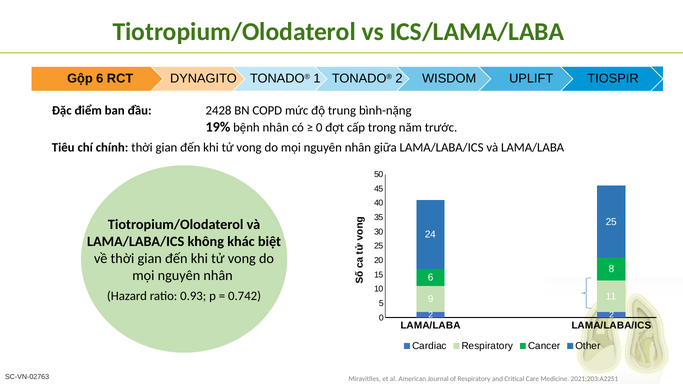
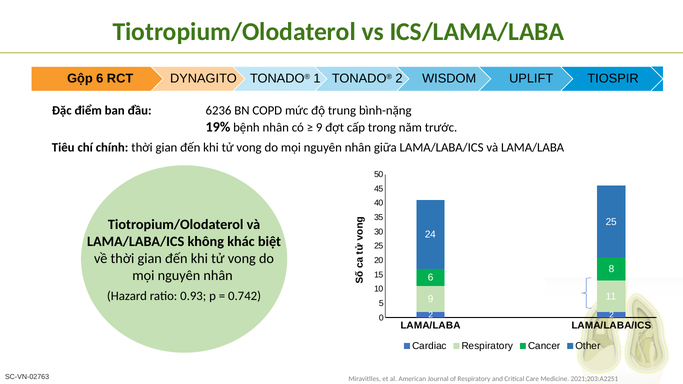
2428: 2428 -> 6236 (219, 111)
0: 0 -> 9 (319, 128)
